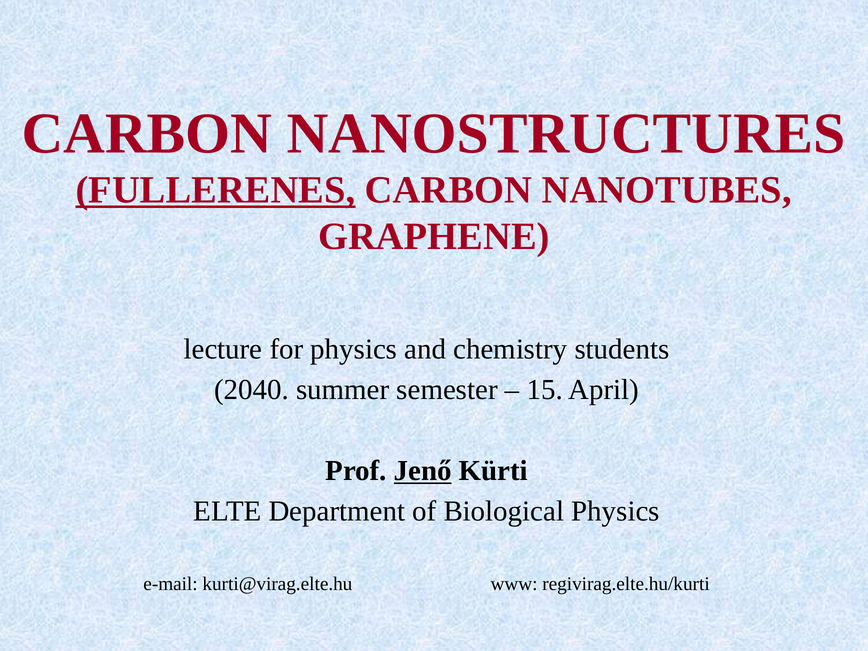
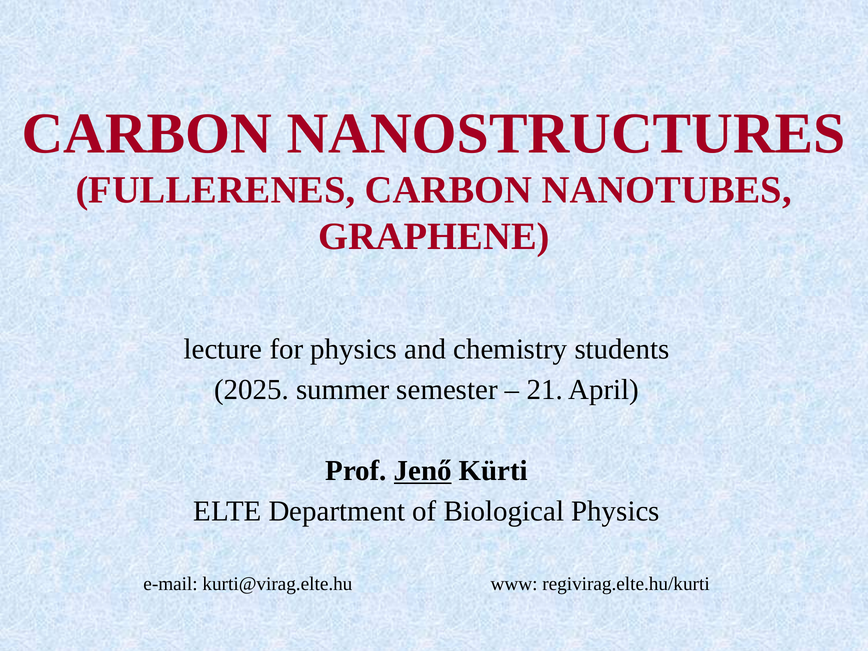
FULLERENES underline: present -> none (215, 190)
2040: 2040 -> 2025 (252, 390)
15: 15 -> 21 (545, 390)
